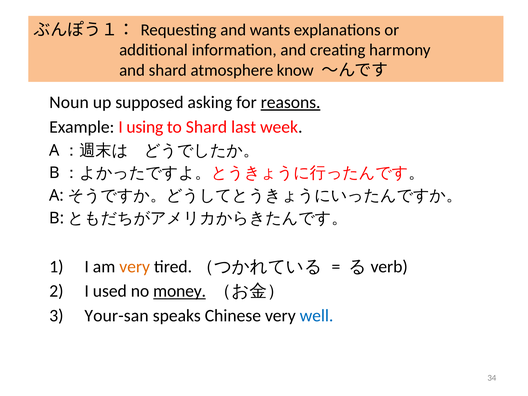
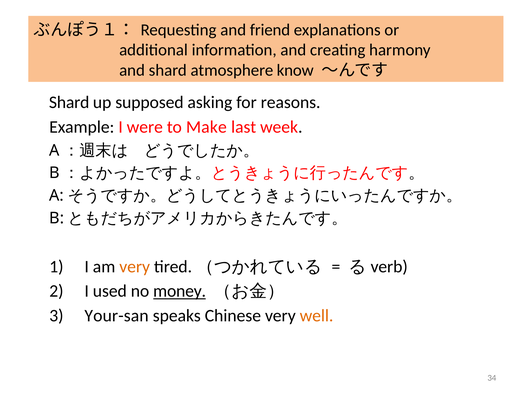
wants: wants -> friend (270, 30)
Noun: Noun -> Shard (69, 102)
reasons underline: present -> none (291, 102)
using: using -> were (145, 127)
to Shard: Shard -> Make (206, 127)
well colour: blue -> orange (317, 316)
